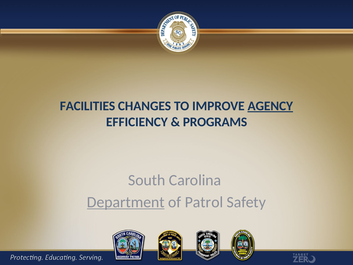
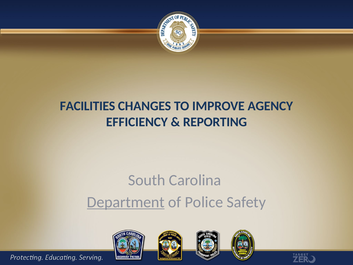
AGENCY underline: present -> none (270, 106)
PROGRAMS: PROGRAMS -> REPORTING (215, 122)
Patrol: Patrol -> Police (204, 202)
